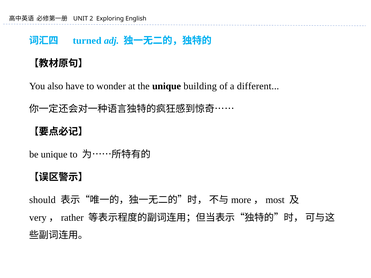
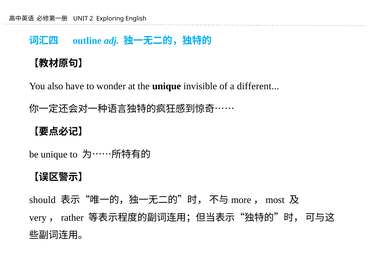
turned: turned -> outline (87, 41)
building: building -> invisible (200, 86)
